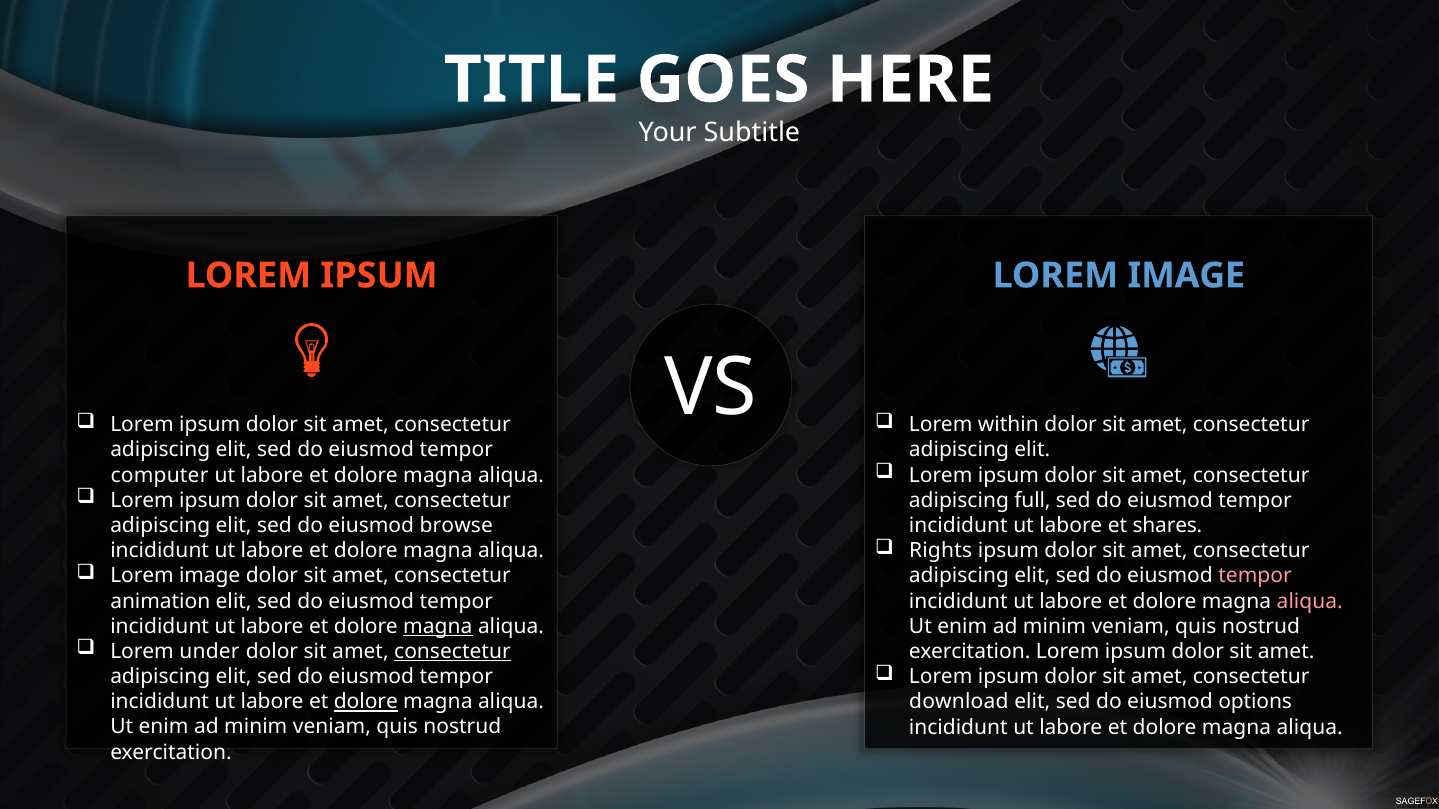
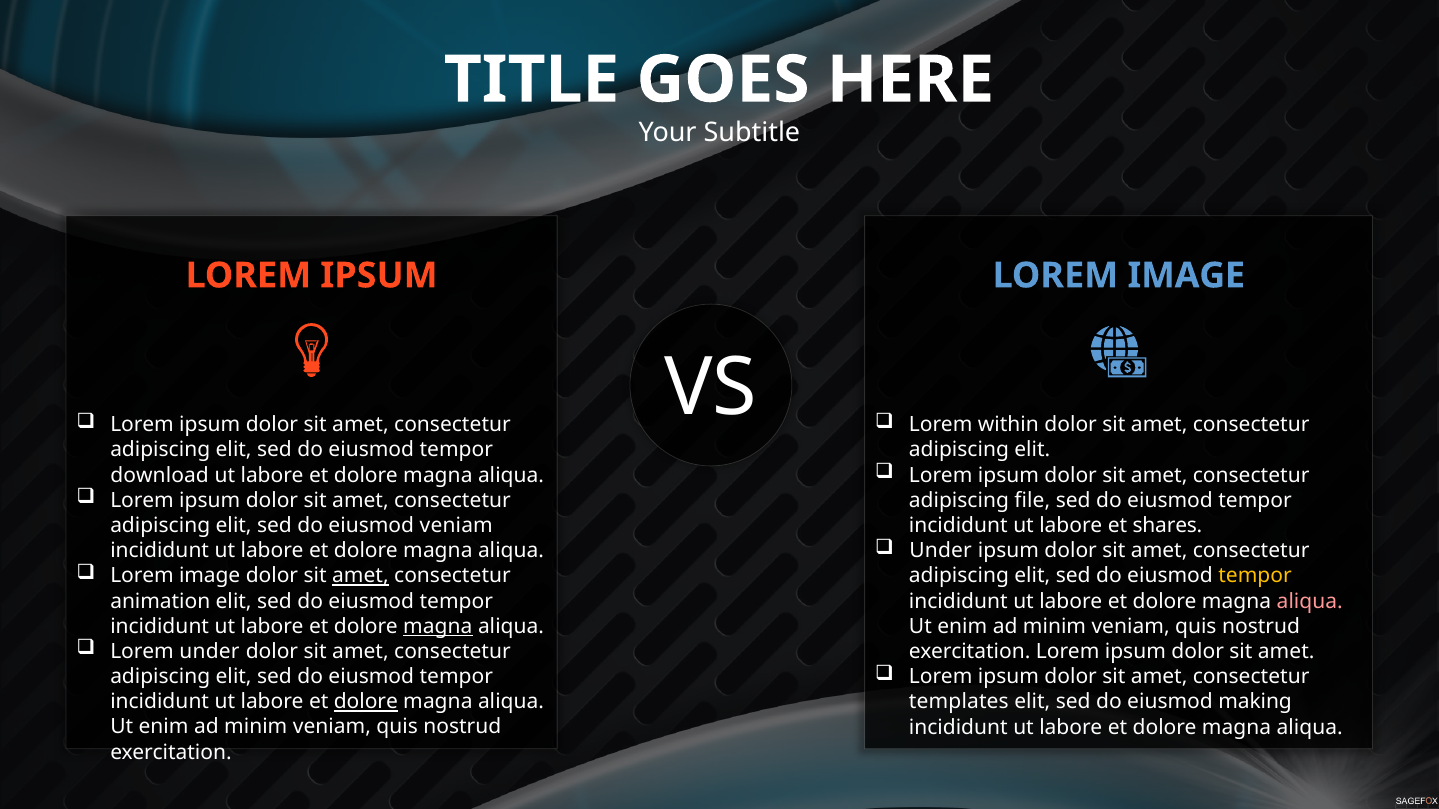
computer: computer -> download (160, 475)
full: full -> file (1032, 501)
eiusmod browse: browse -> veniam (456, 526)
Rights: Rights -> Under (941, 551)
amet underline: none -> present (360, 576)
tempor colour: pink -> yellow (1255, 576)
consectetur underline: present -> none (452, 652)
download: download -> templates (959, 702)
options: options -> making (1255, 702)
